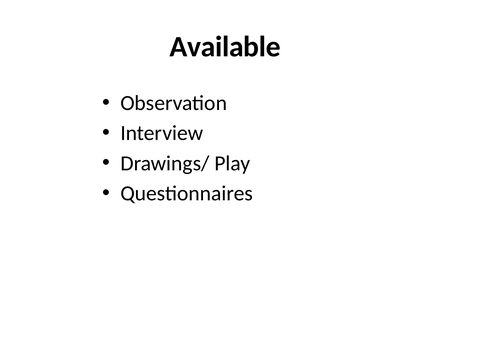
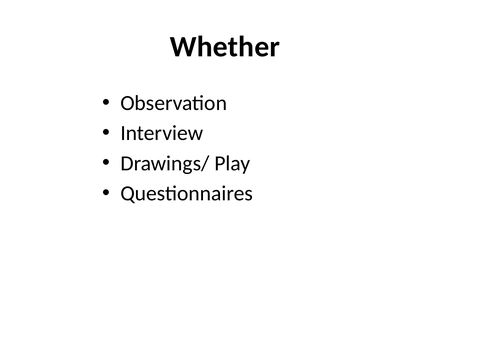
Available: Available -> Whether (225, 47)
